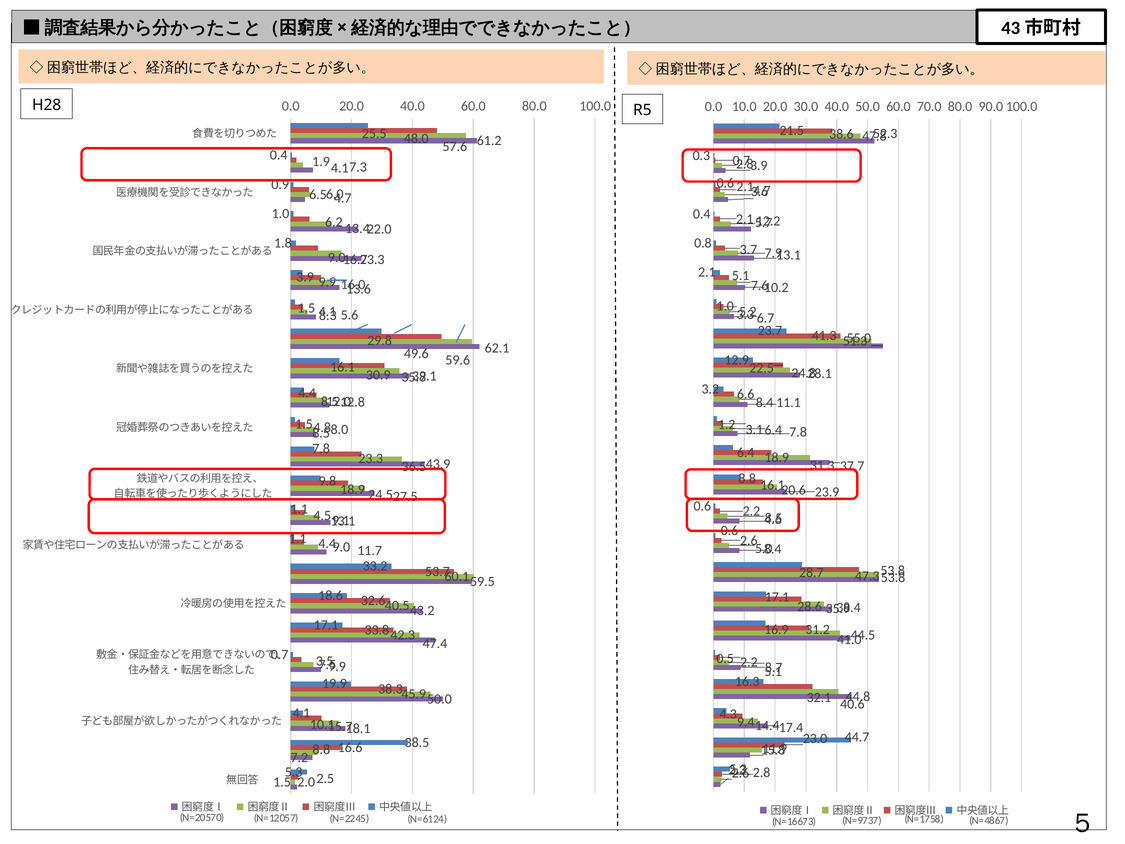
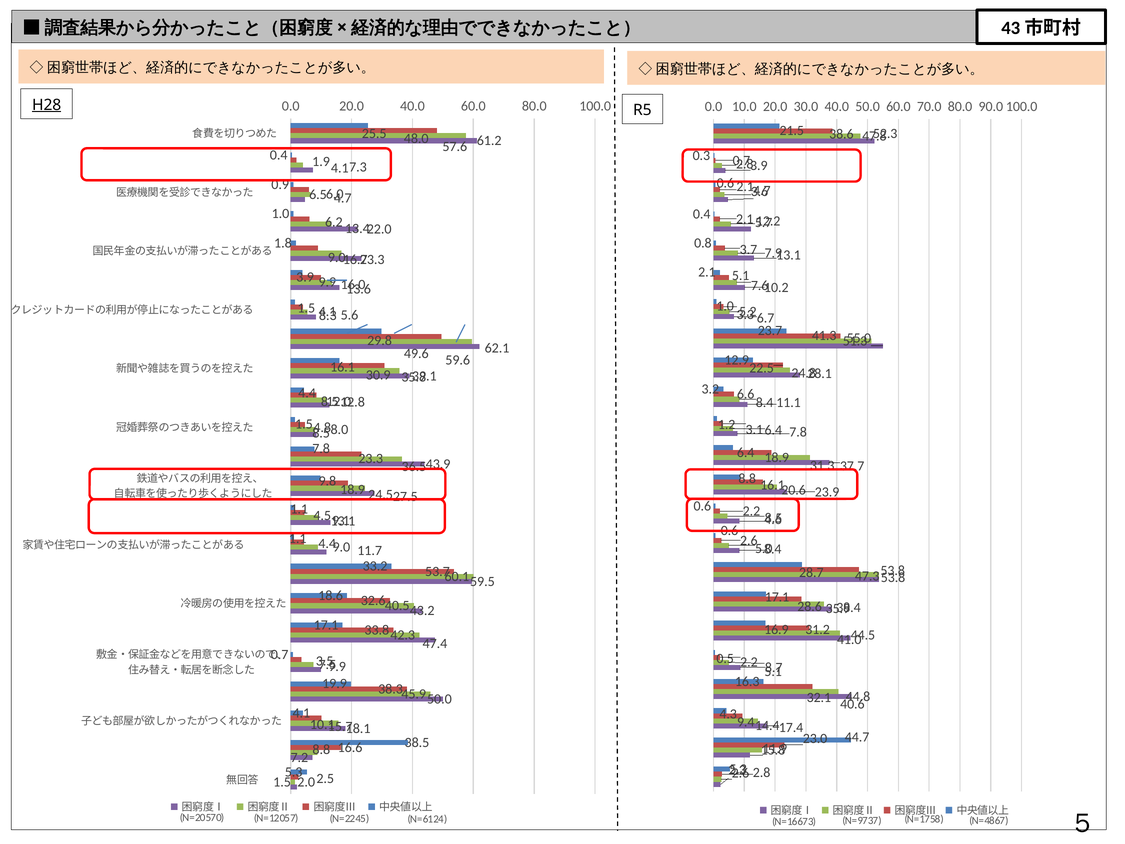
H28 underline: none -> present (47, 105)
